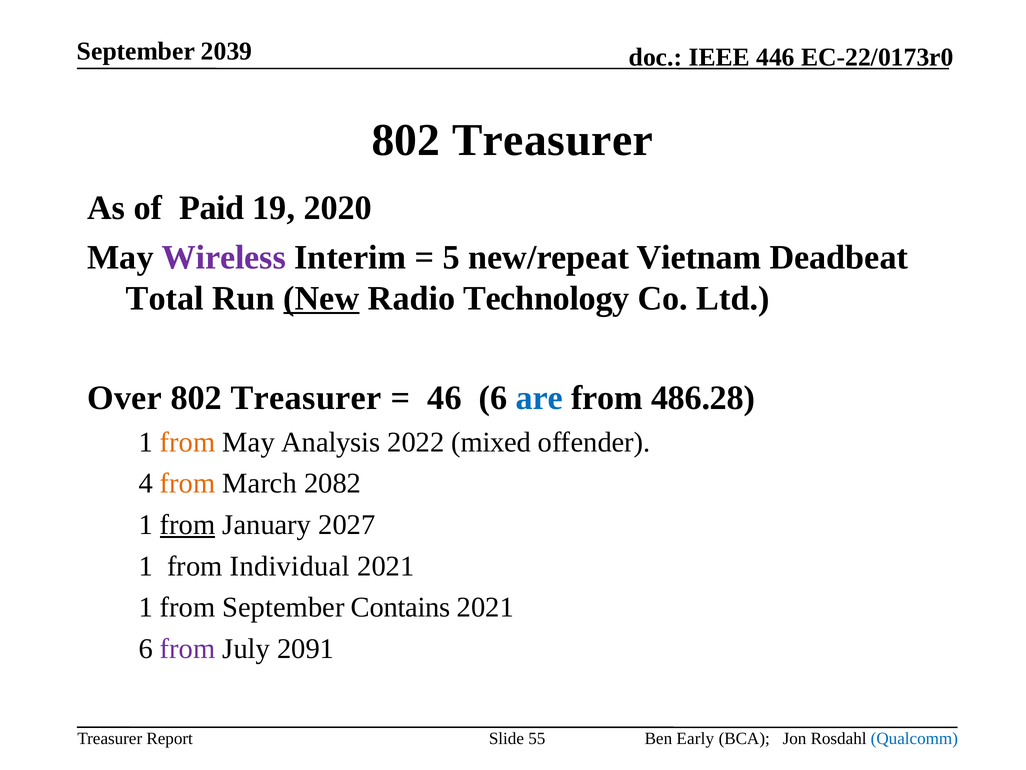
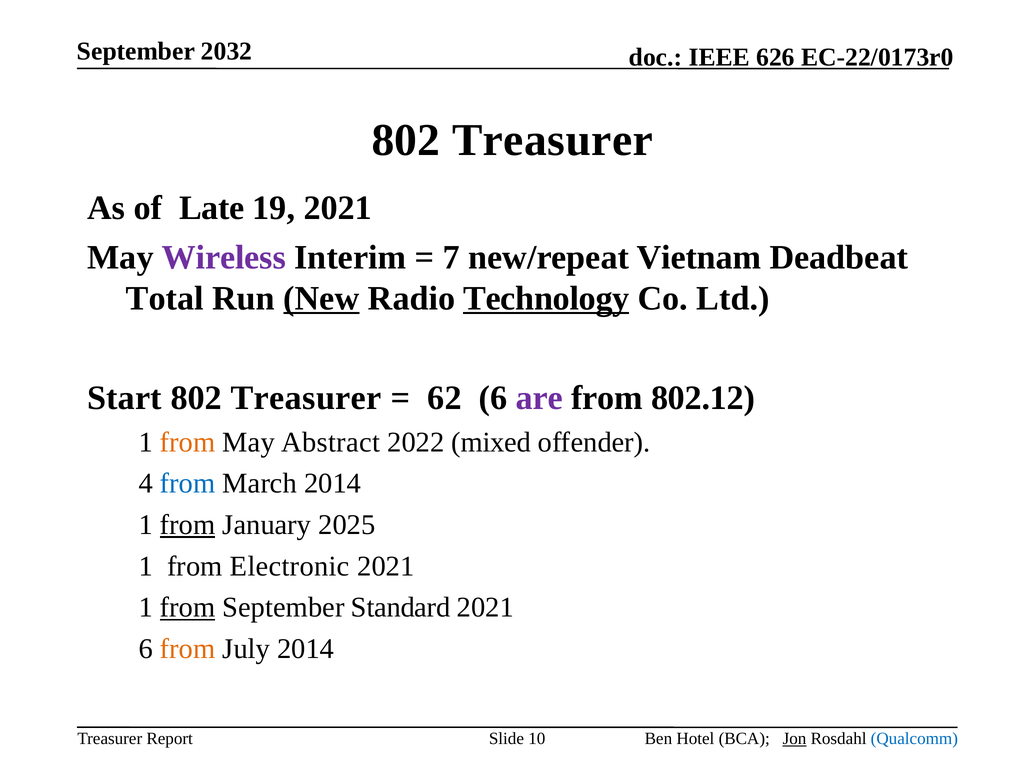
2039: 2039 -> 2032 (227, 51)
446: 446 -> 626 (776, 57)
Paid: Paid -> Late (212, 208)
19 2020: 2020 -> 2021 (338, 208)
5: 5 -> 7 (451, 257)
Technology underline: none -> present (546, 298)
Over: Over -> Start (125, 397)
46: 46 -> 62 (445, 397)
are colour: blue -> purple (539, 397)
486.28: 486.28 -> 802.12 (703, 397)
Analysis: Analysis -> Abstract (331, 442)
from colour: orange -> blue (188, 483)
March 2082: 2082 -> 2014 (333, 483)
2027: 2027 -> 2025 (347, 524)
Individual: Individual -> Electronic (290, 566)
from underline: none -> present (188, 607)
Contains: Contains -> Standard (401, 607)
from colour: purple -> orange (188, 648)
July 2091: 2091 -> 2014 (306, 648)
55: 55 -> 10 (537, 738)
Early: Early -> Hotel (695, 738)
Jon underline: none -> present (795, 738)
